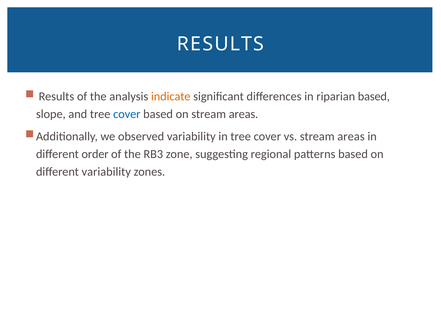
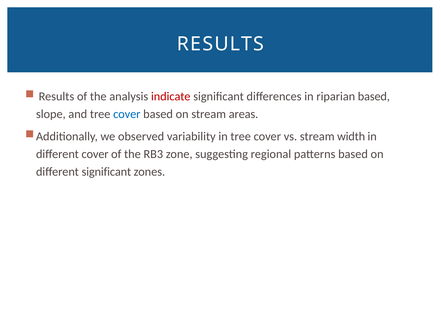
indicate colour: orange -> red (171, 96)
vs stream areas: areas -> width (351, 136)
different order: order -> cover (95, 154)
different variability: variability -> significant (106, 172)
